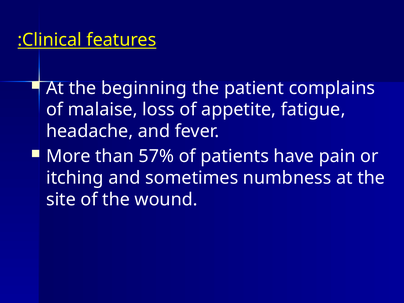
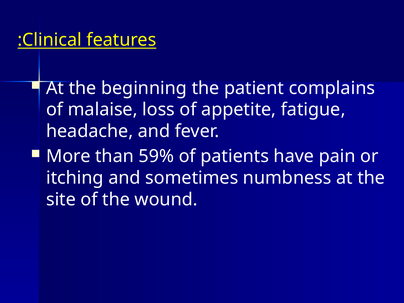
57%: 57% -> 59% (156, 156)
